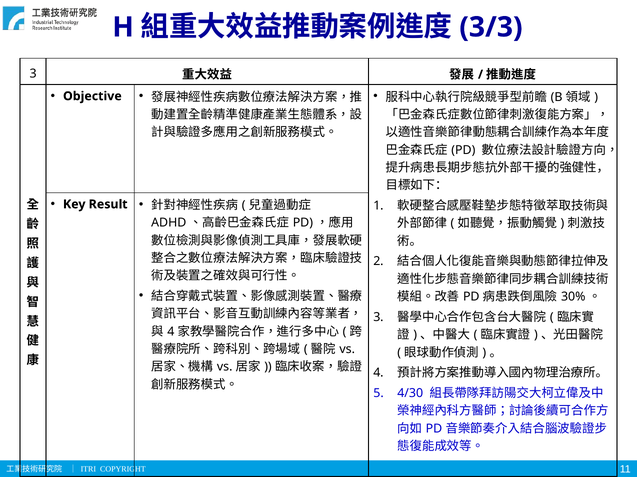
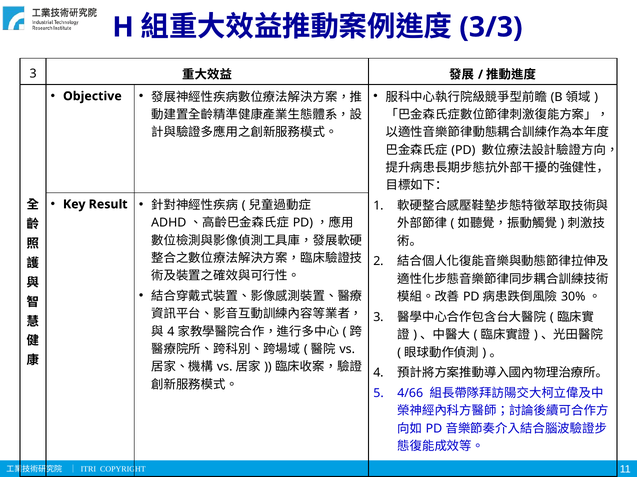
4/30: 4/30 -> 4/66 (410, 394)
